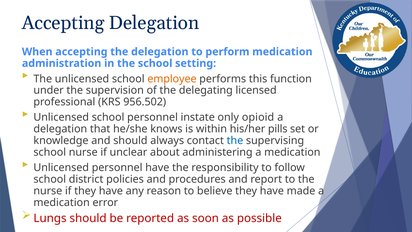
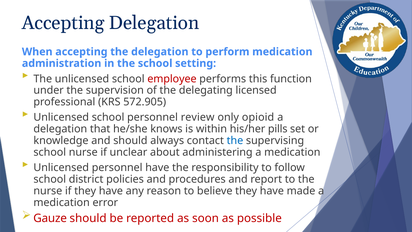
employee colour: orange -> red (172, 79)
956.502: 956.502 -> 572.905 (145, 102)
instate: instate -> review (198, 117)
Lungs: Lungs -> Gauze (50, 218)
